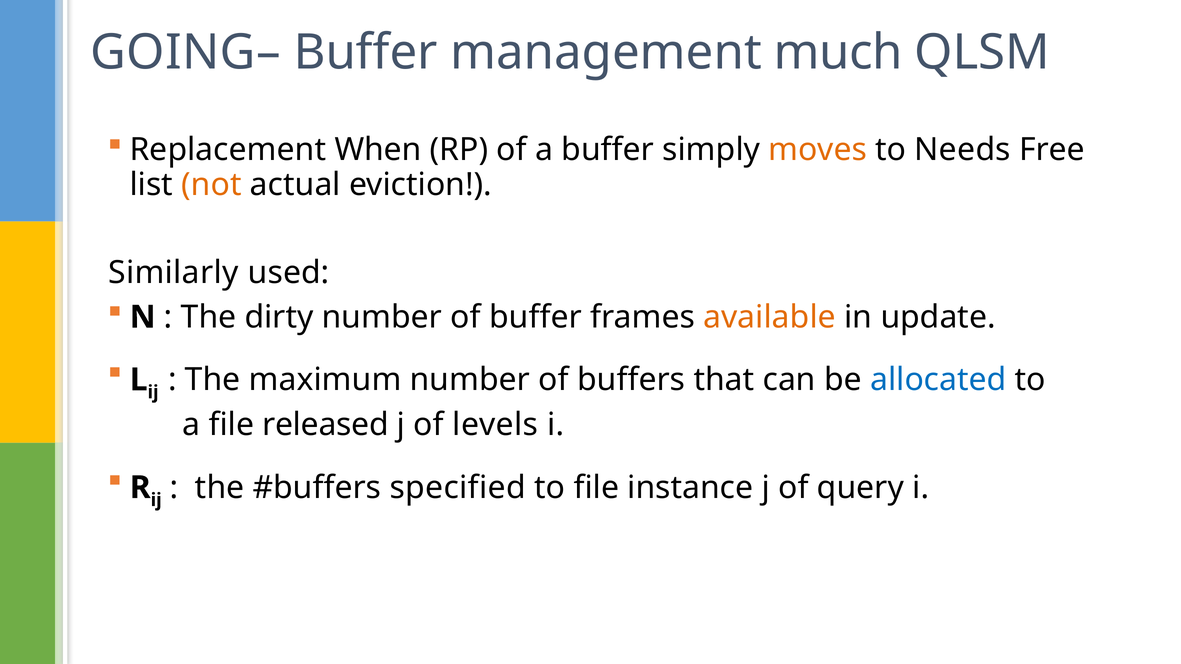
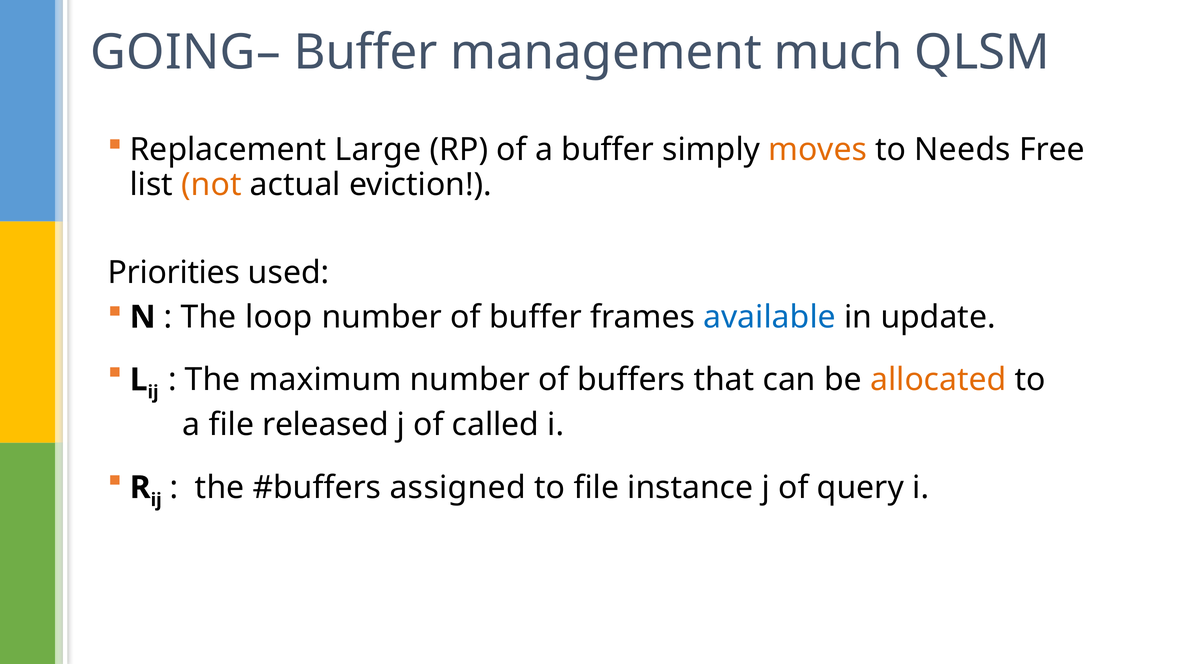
When: When -> Large (378, 150)
Similarly: Similarly -> Priorities (174, 273)
dirty: dirty -> loop (279, 317)
available colour: orange -> blue (770, 317)
allocated colour: blue -> orange (938, 380)
levels: levels -> called (495, 425)
specified: specified -> assigned (458, 488)
